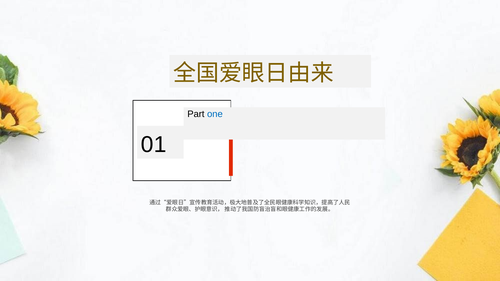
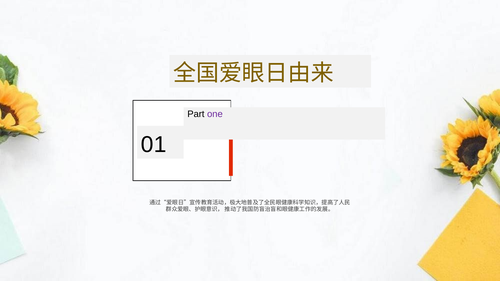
one colour: blue -> purple (215, 114)
